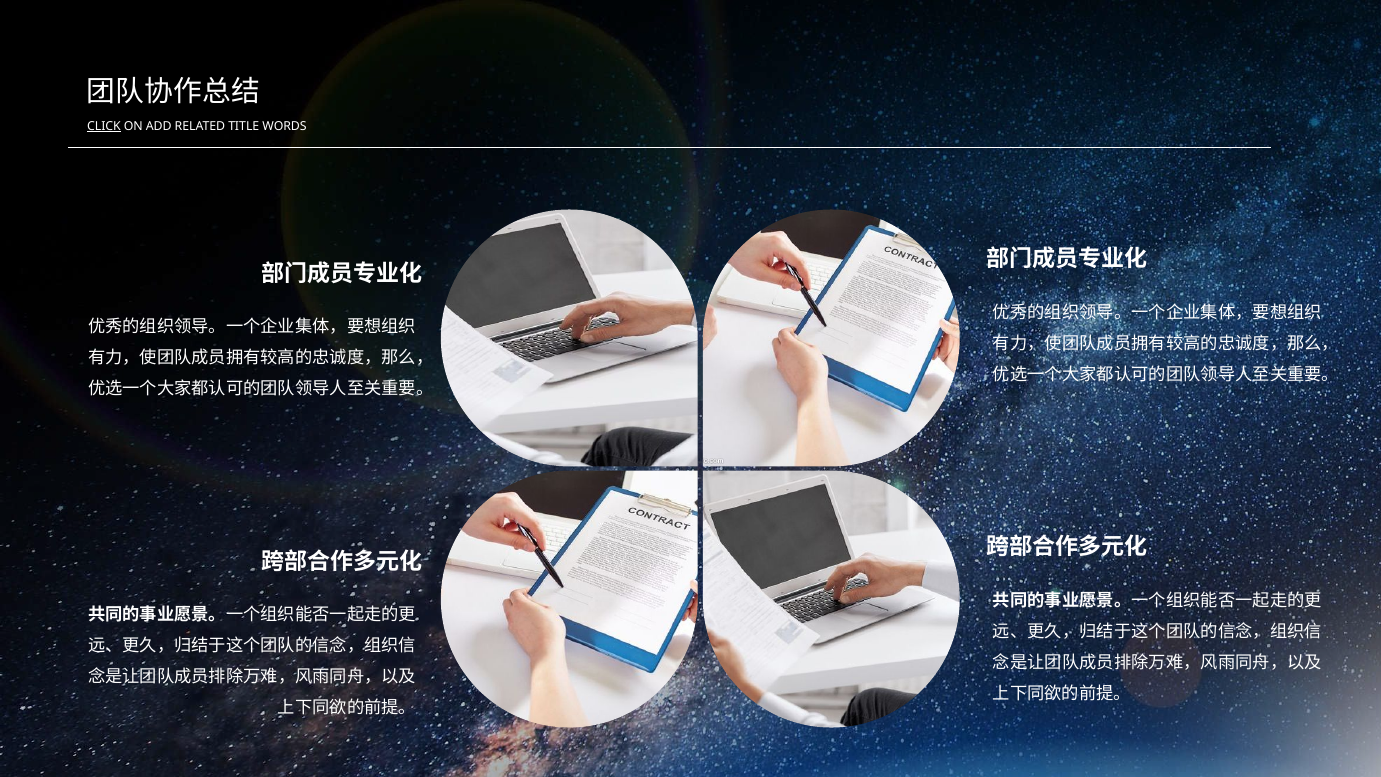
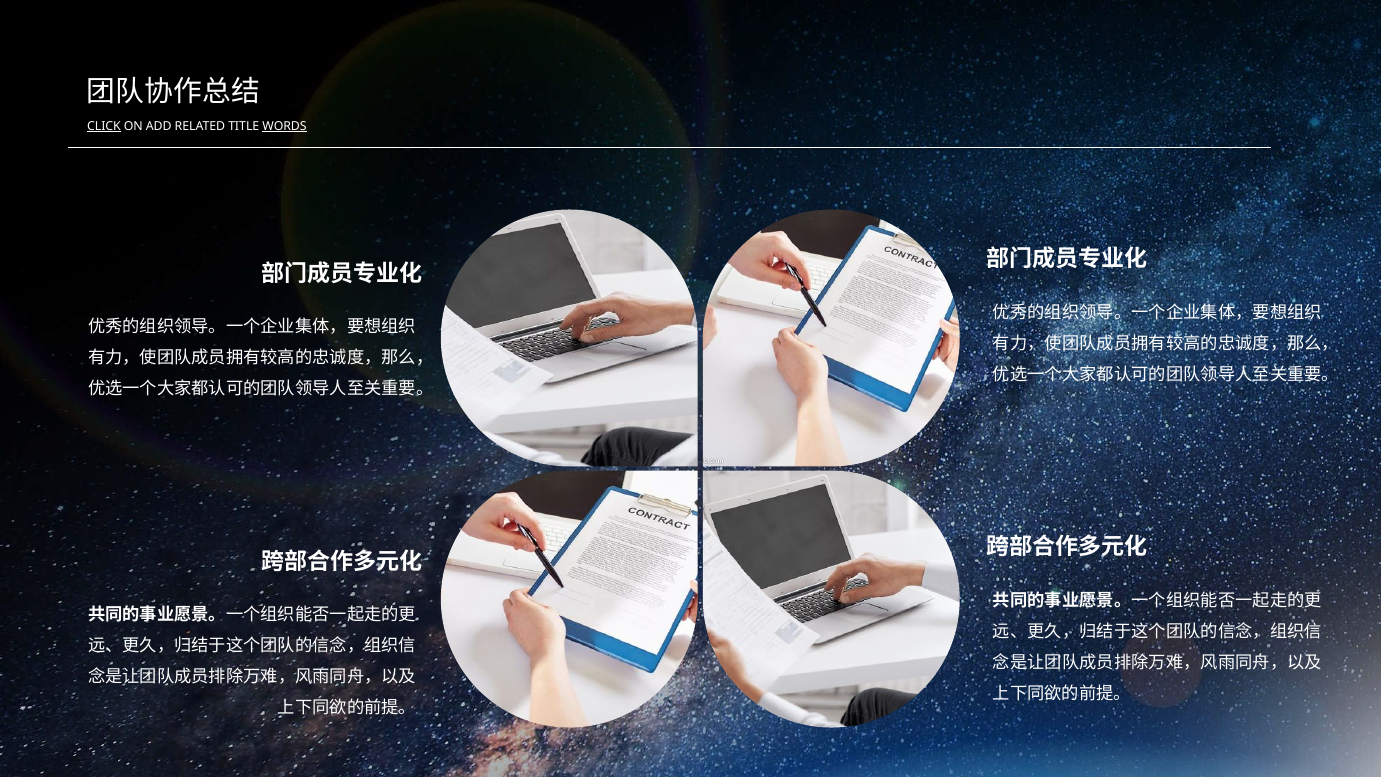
WORDS underline: none -> present (285, 126)
